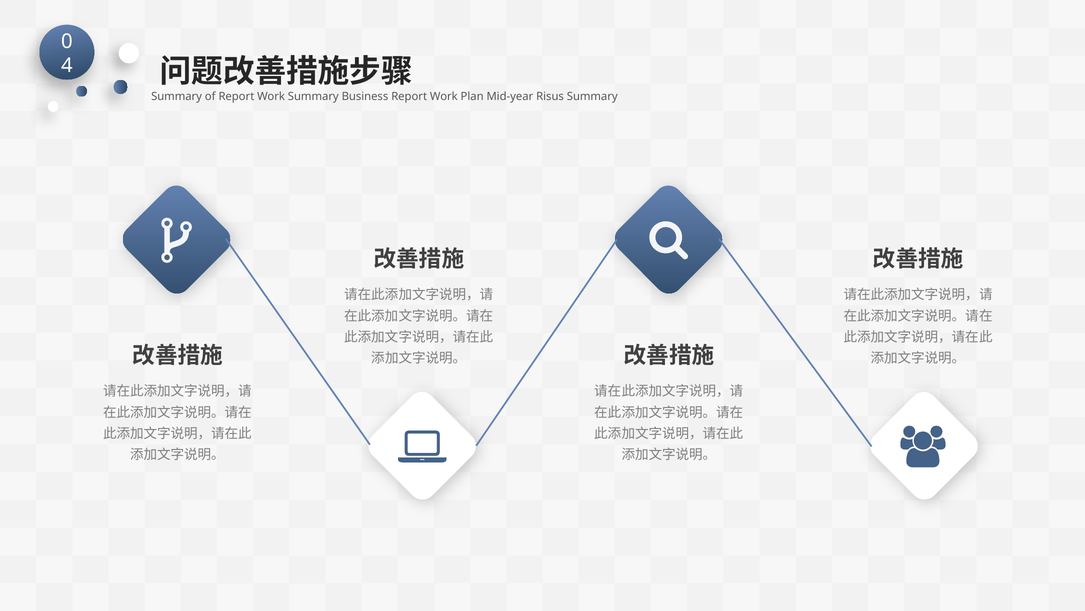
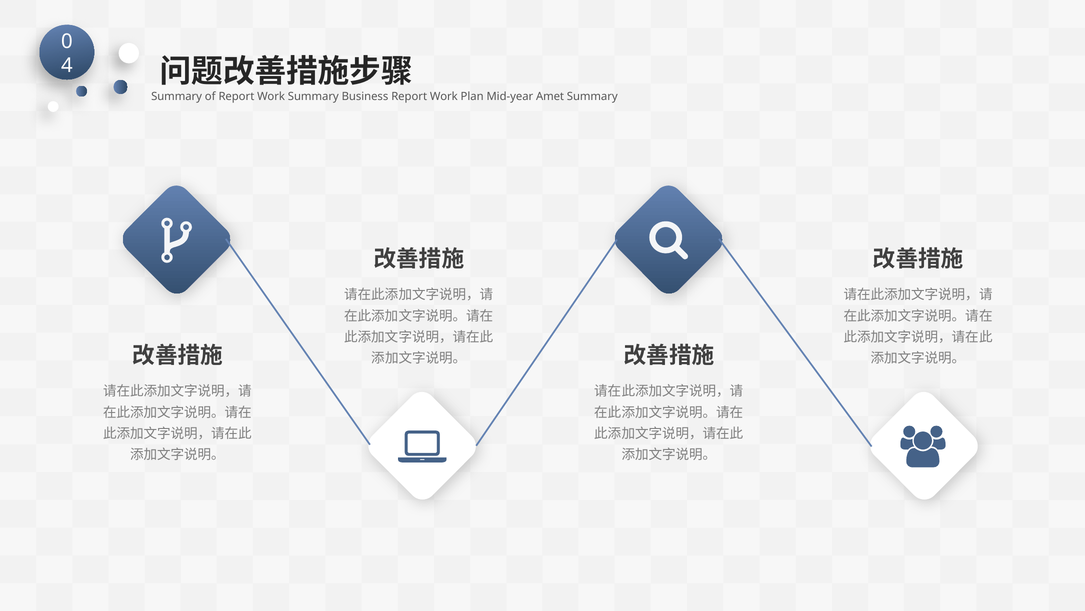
Risus: Risus -> Amet (550, 97)
